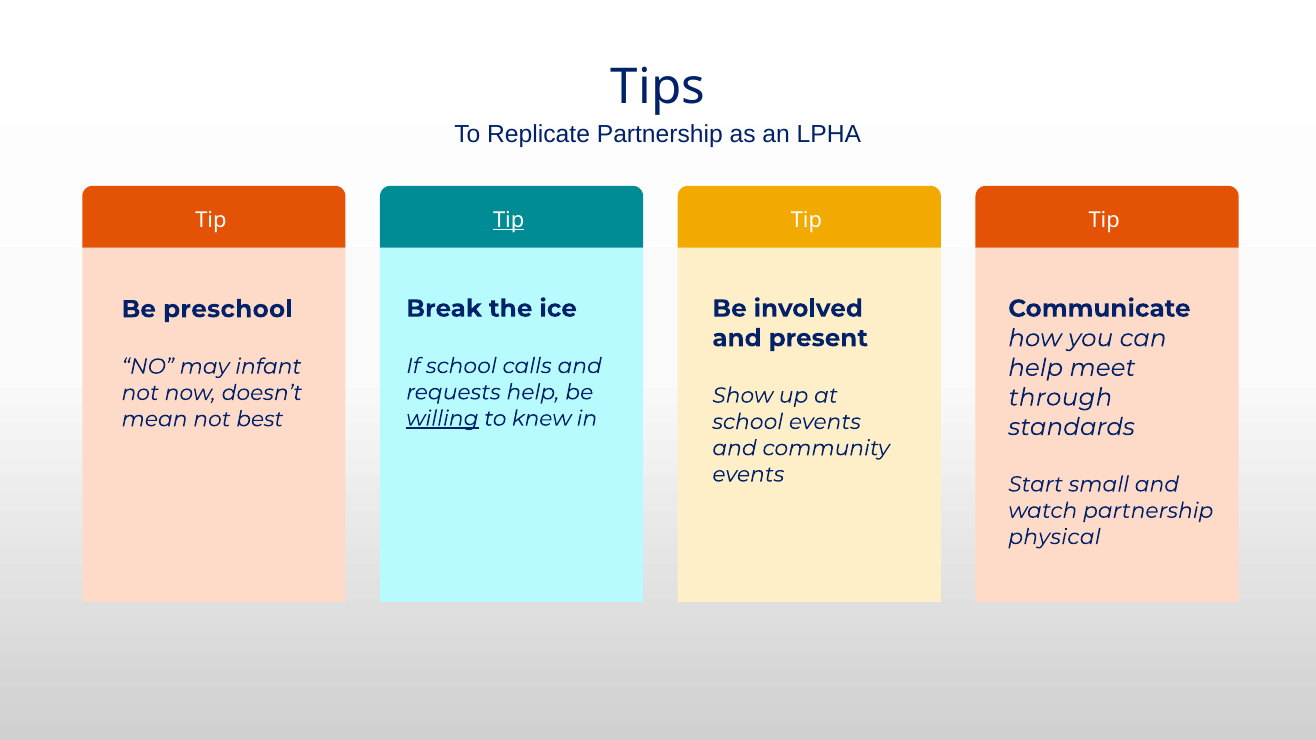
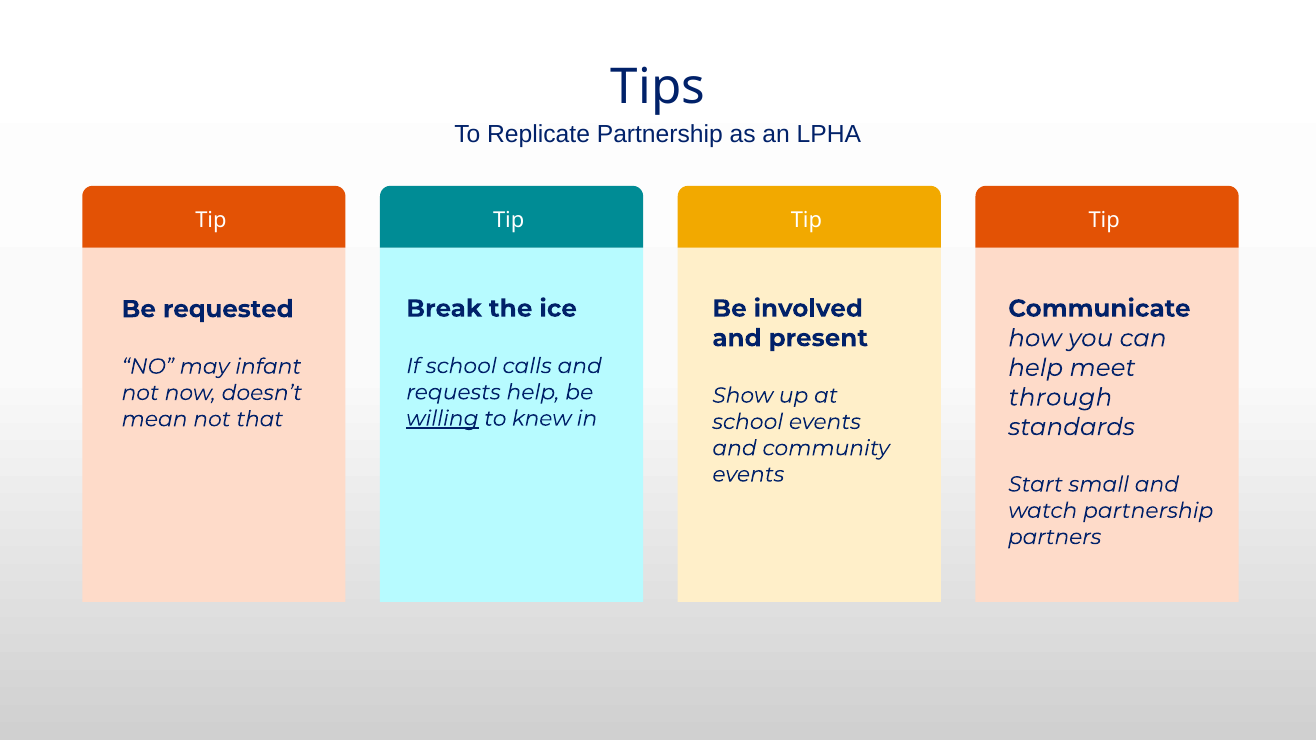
Tip underline: present -> none (509, 220)
preschool: preschool -> requested (228, 309)
best: best -> that (260, 419)
physical: physical -> partners (1055, 537)
